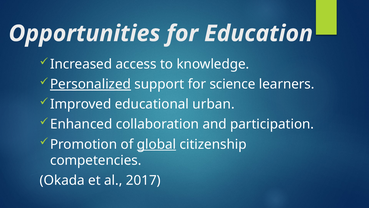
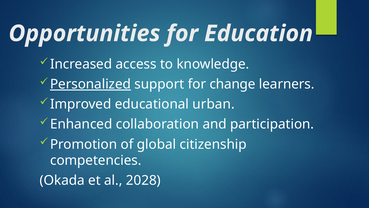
science: science -> change (233, 84)
global underline: present -> none (156, 144)
2017: 2017 -> 2028 (143, 180)
